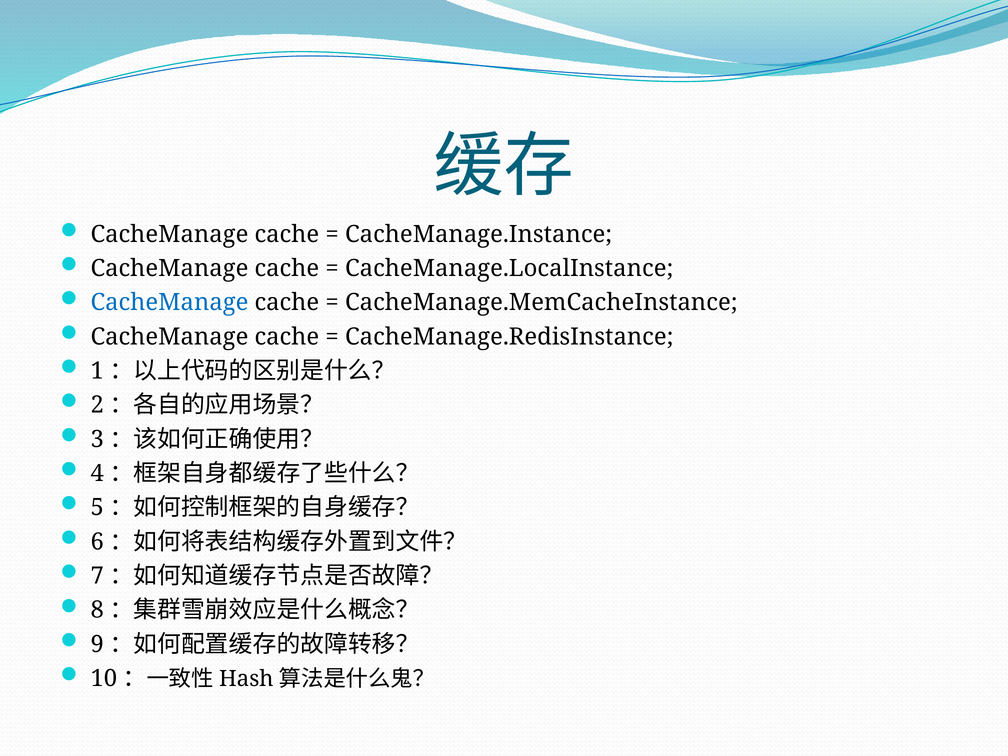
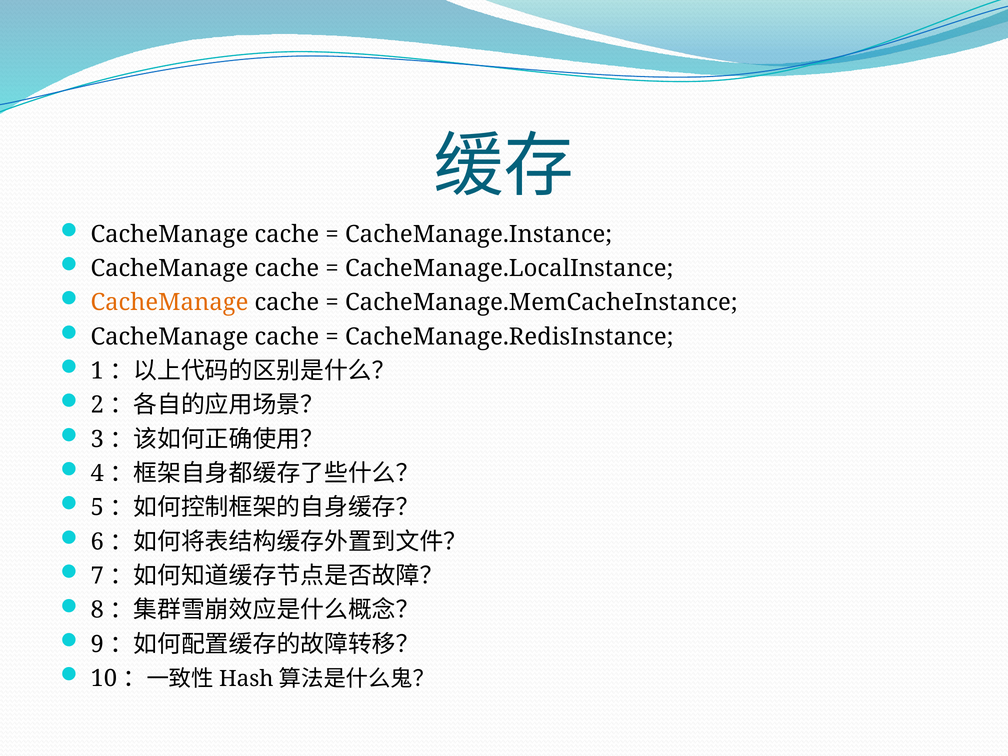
CacheManage colour: blue -> orange (169, 303)
